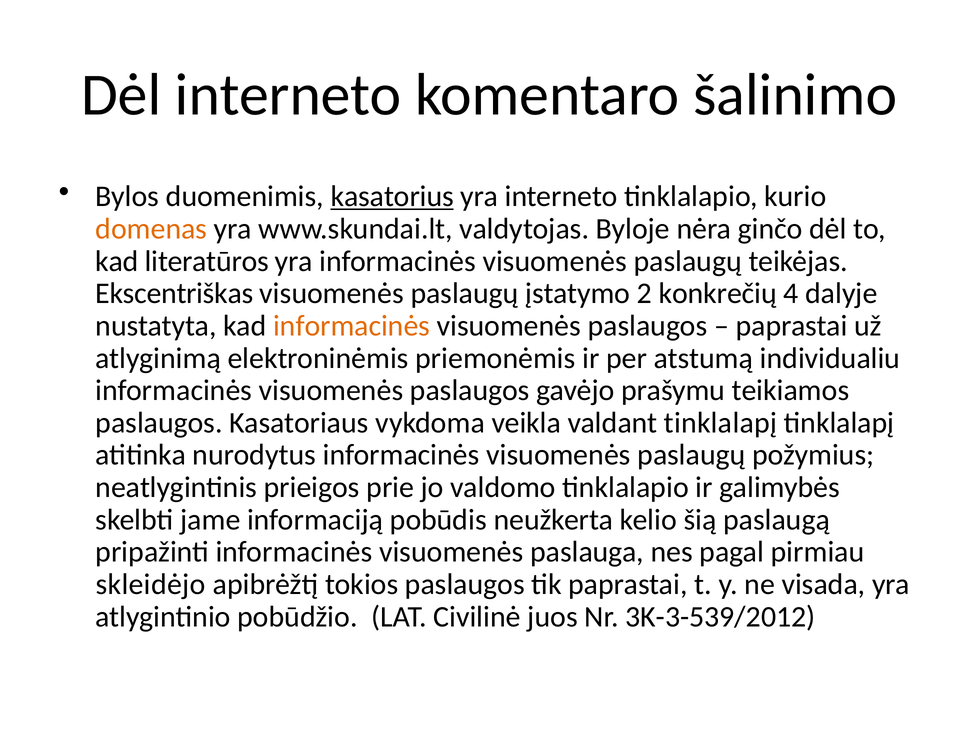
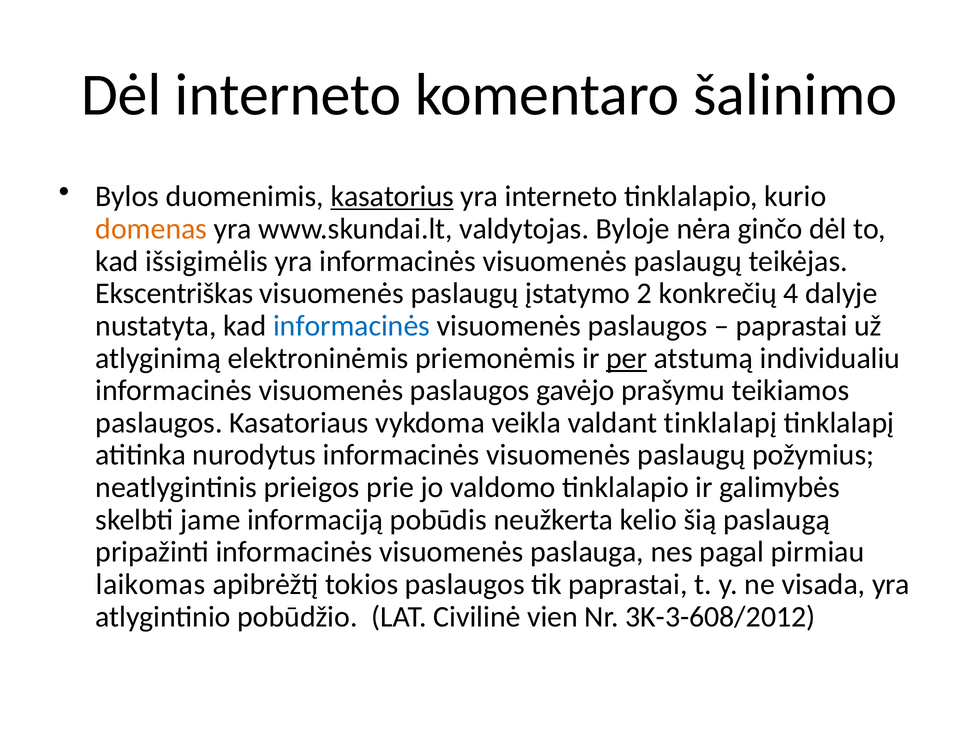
literatūros: literatūros -> išsigimėlis (207, 261)
informacinės colour: orange -> blue (352, 325)
per underline: none -> present (627, 358)
skleidėjo: skleidėjo -> laikomas (151, 584)
juos: juos -> vien (553, 616)
3K-3-539/2012: 3K-3-539/2012 -> 3K-3-608/2012 (720, 616)
